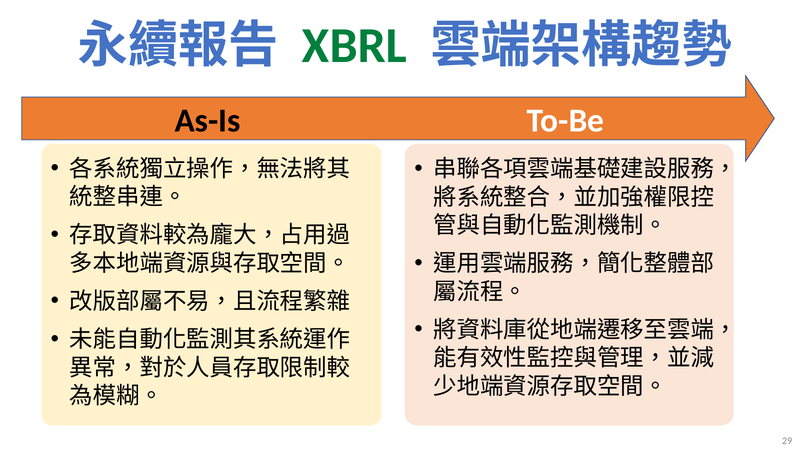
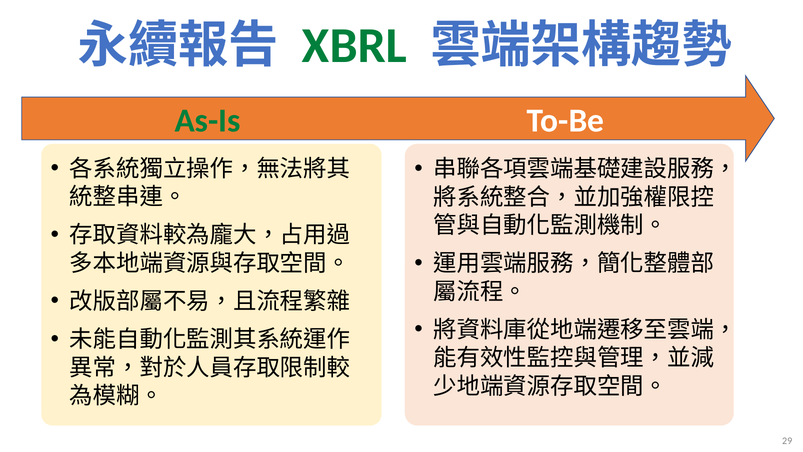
As-Is colour: black -> green (208, 121)
